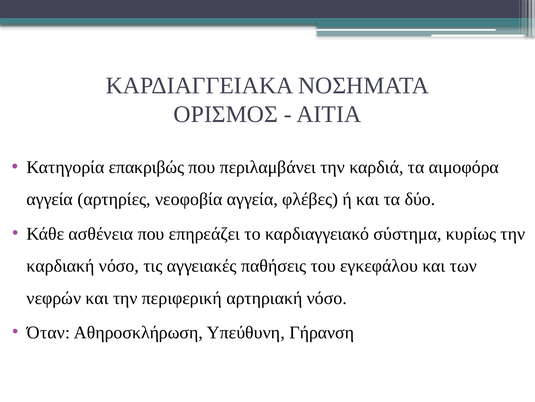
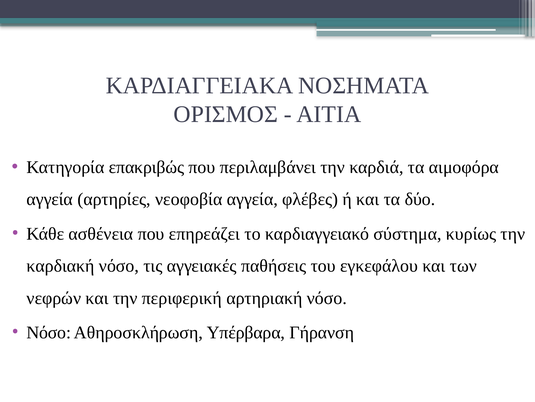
Όταν: Όταν -> Νόσο (49, 332)
Υπεύθυνη: Υπεύθυνη -> Υπέρβαρα (246, 332)
